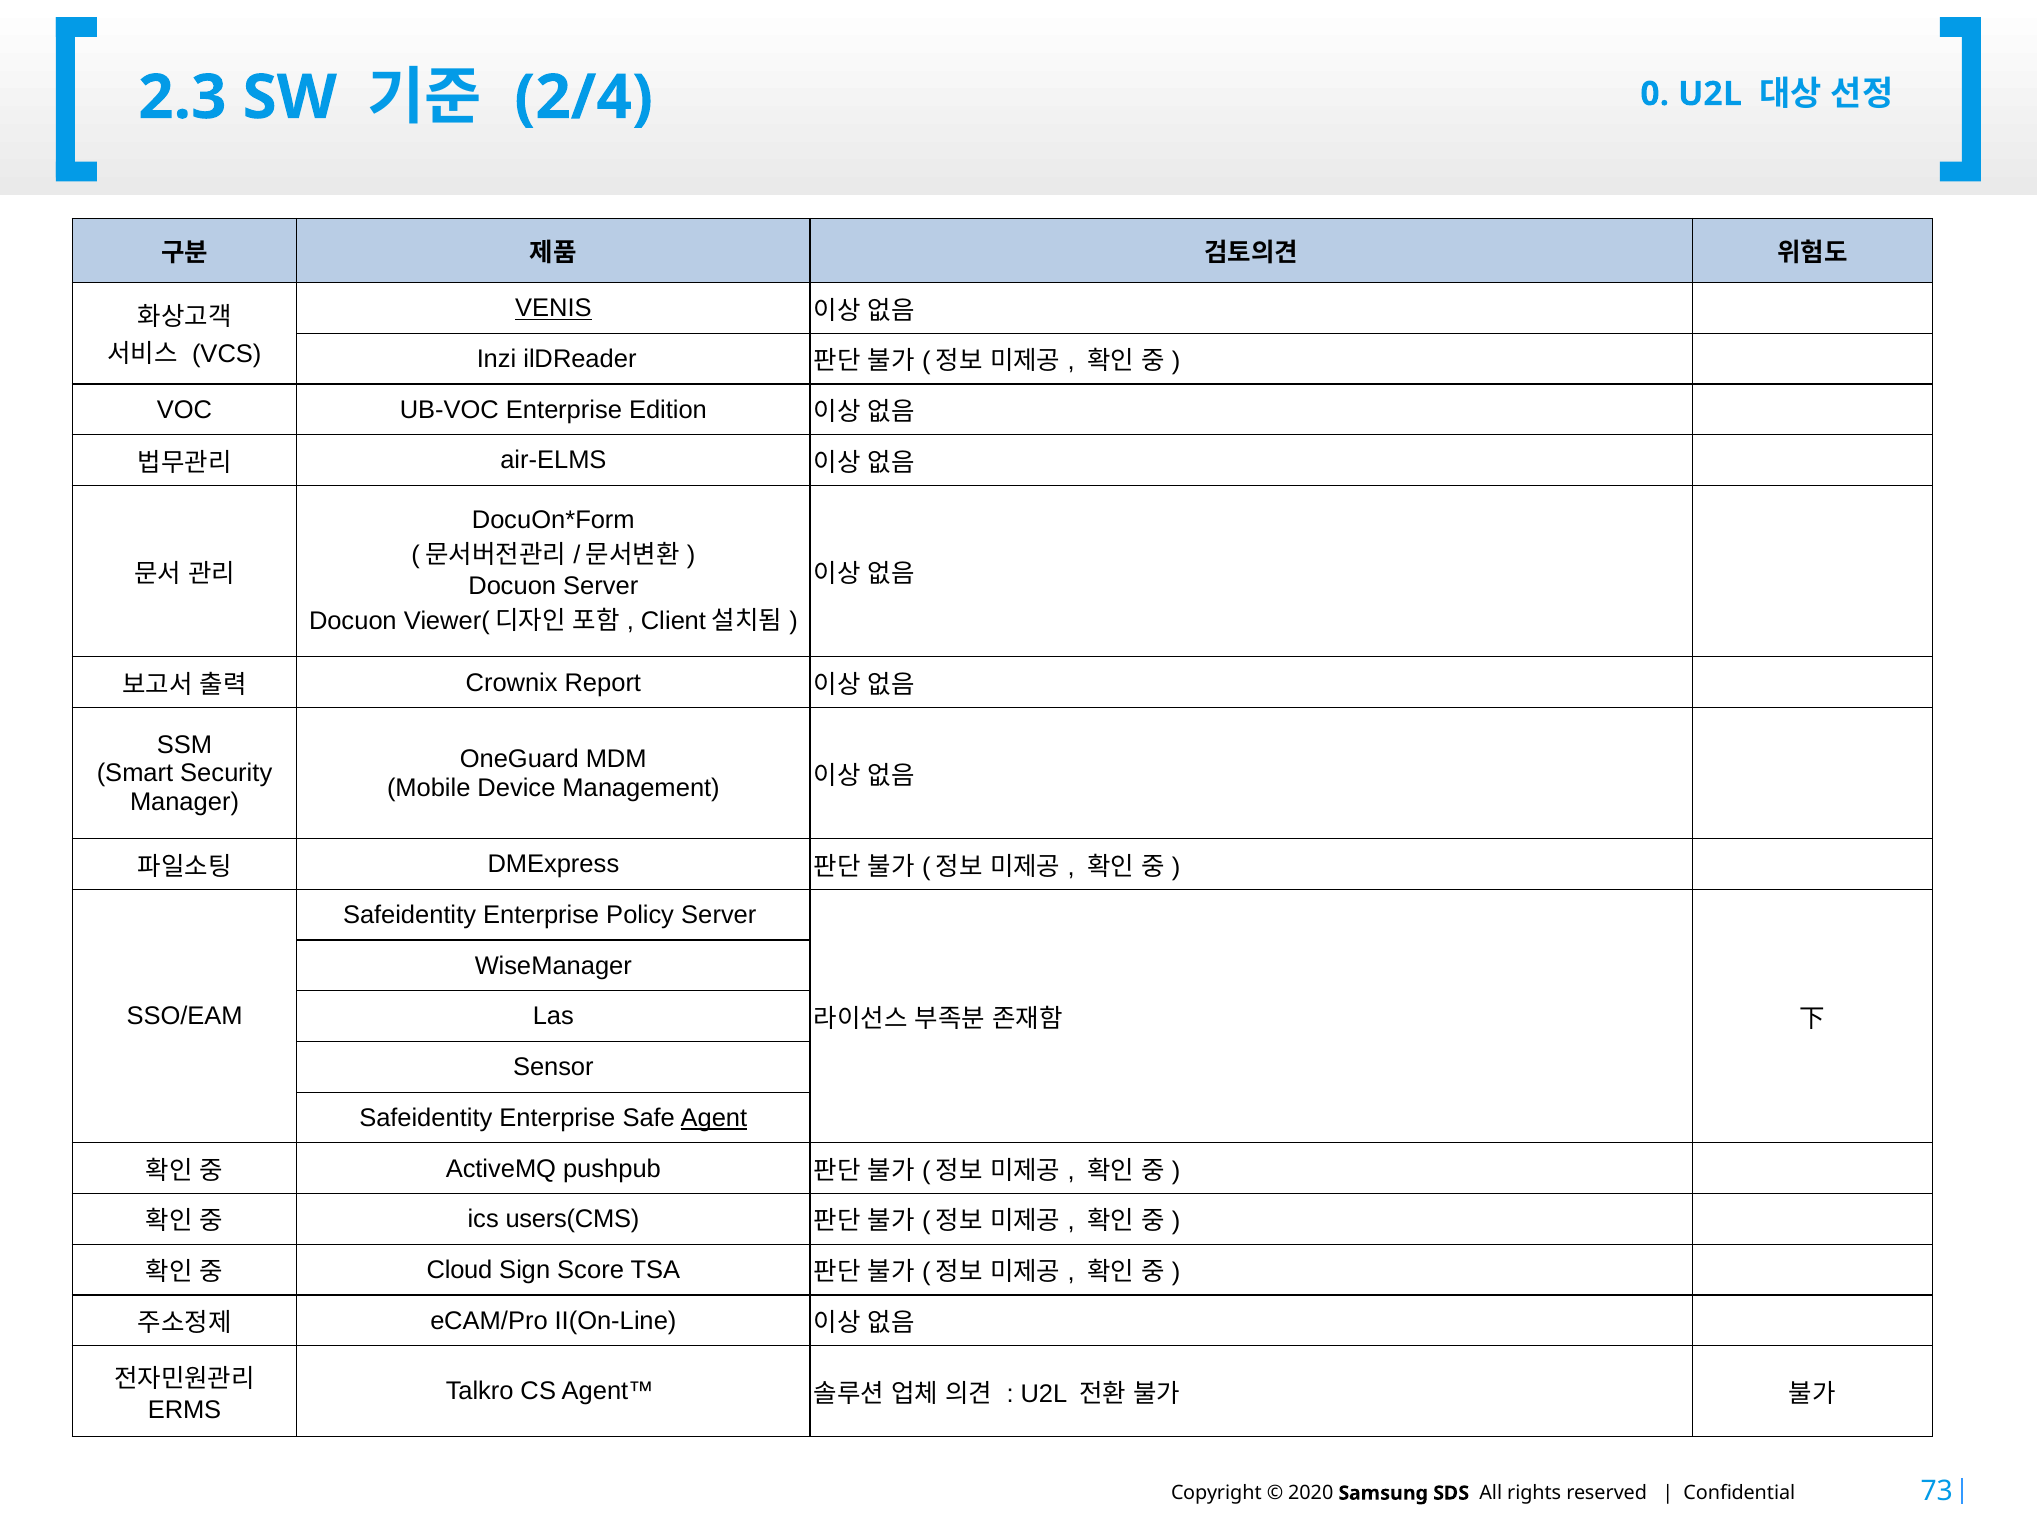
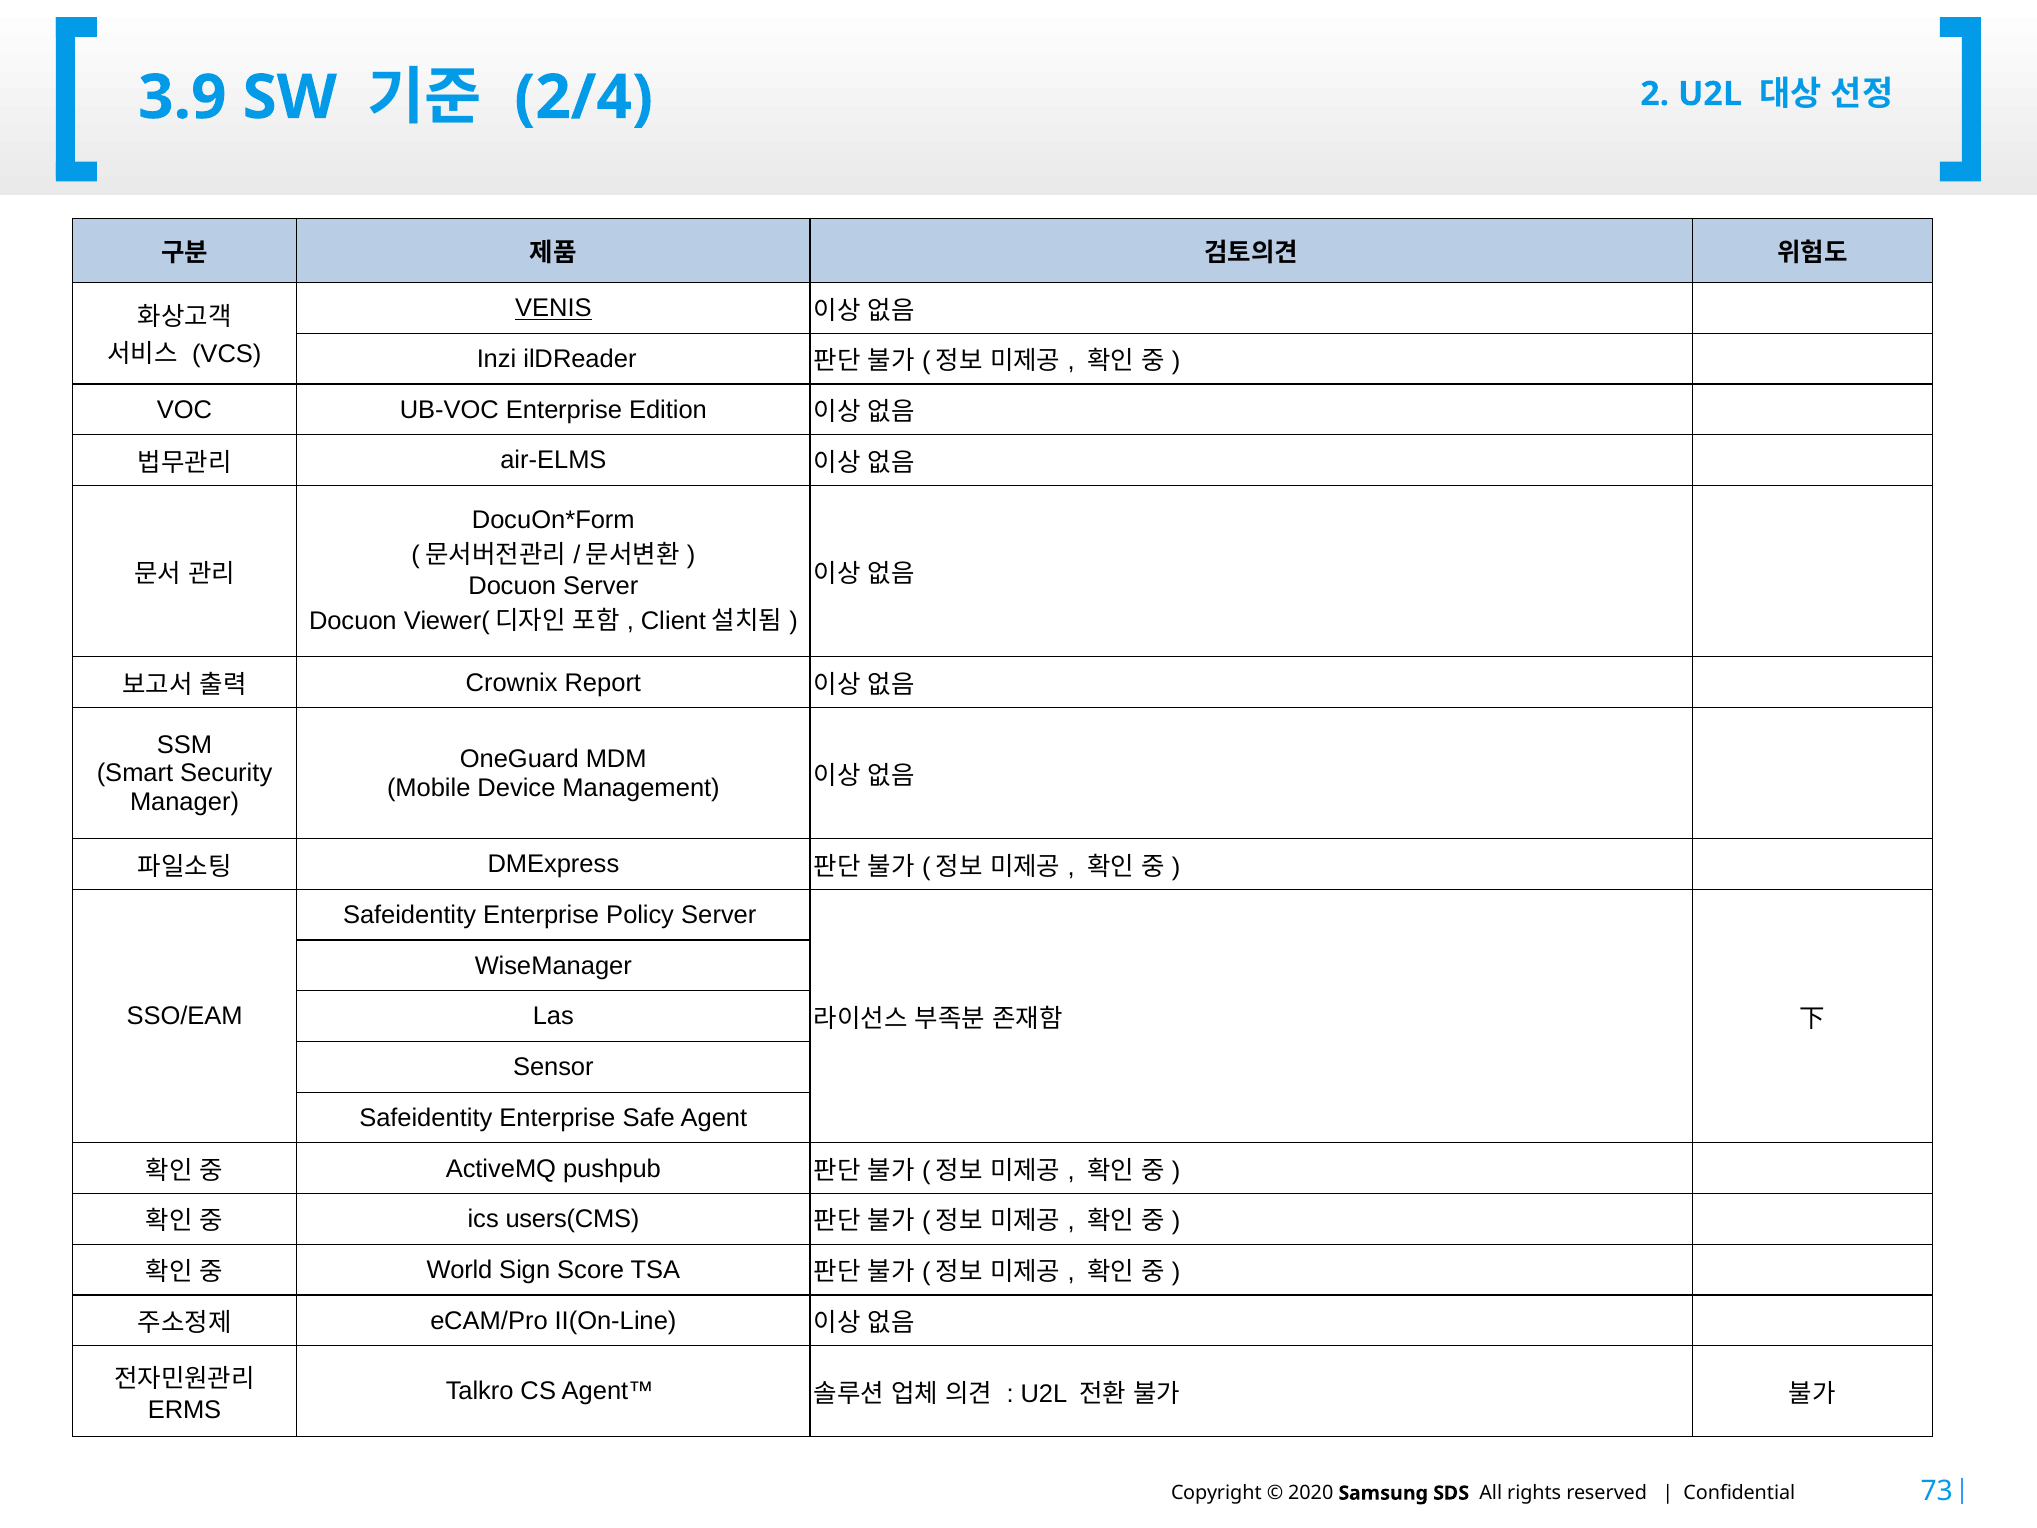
2.3: 2.3 -> 3.9 (182, 98)
0: 0 -> 2 (1655, 94)
Agent underline: present -> none (714, 1118)
Cloud: Cloud -> World (459, 1270)
